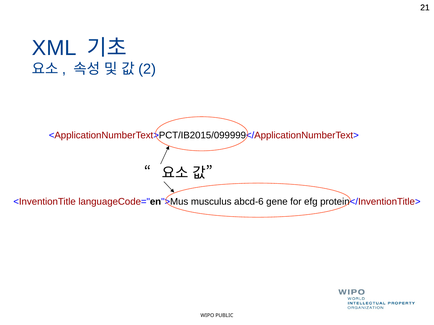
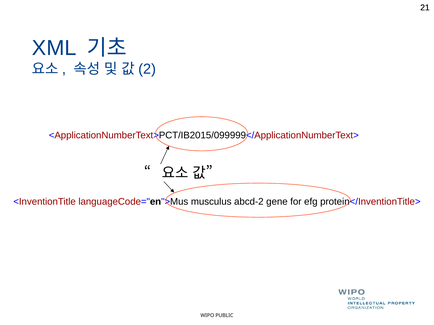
abcd-6: abcd-6 -> abcd-2 (249, 202)
